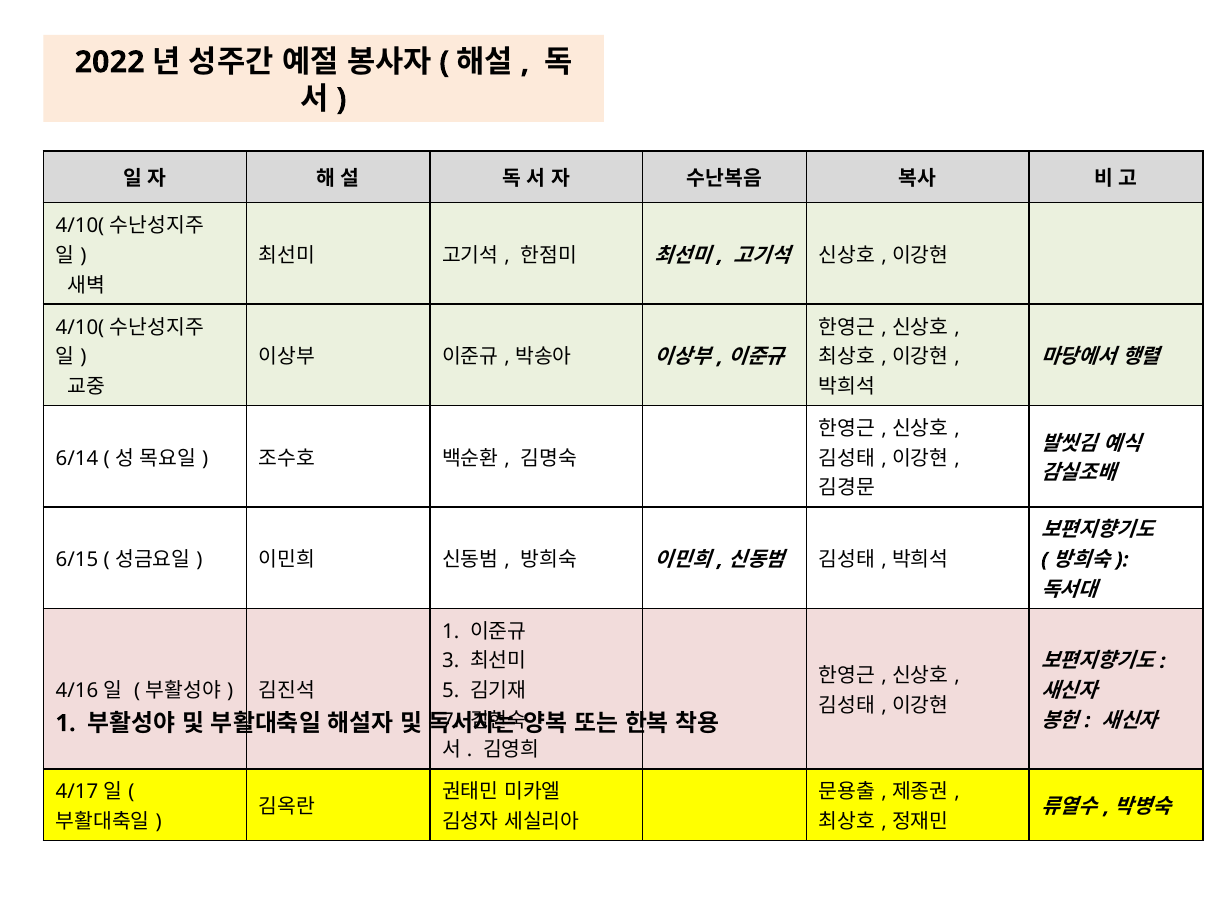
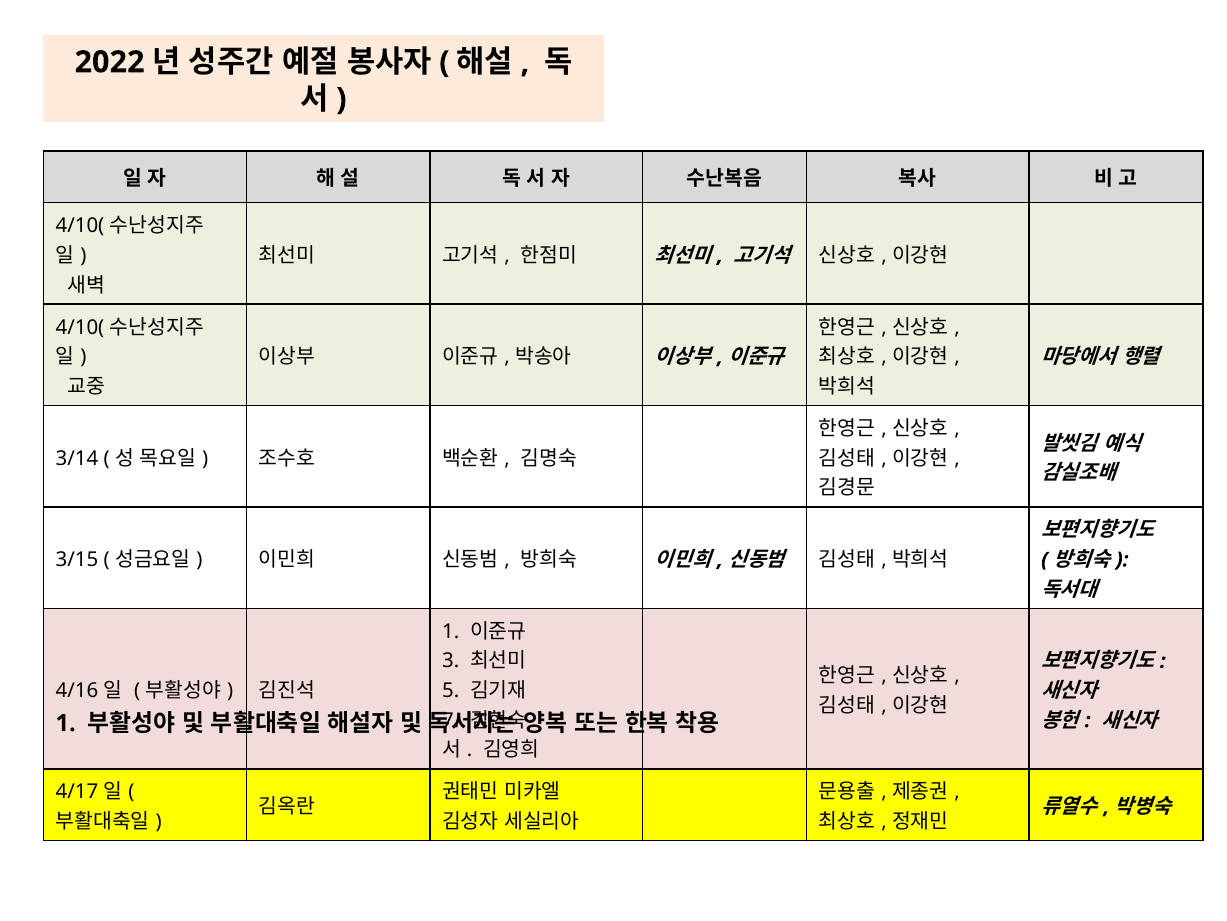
6/14: 6/14 -> 3/14 (77, 458)
6/15: 6/15 -> 3/15 (77, 559)
